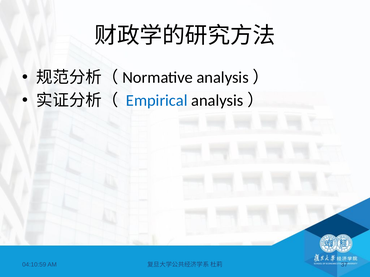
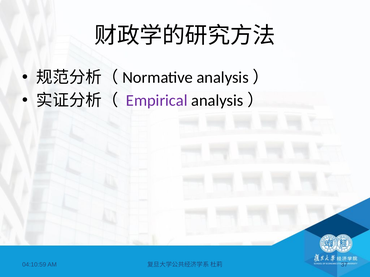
Empirical colour: blue -> purple (157, 101)
